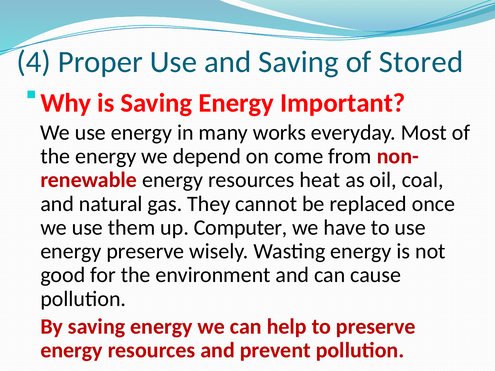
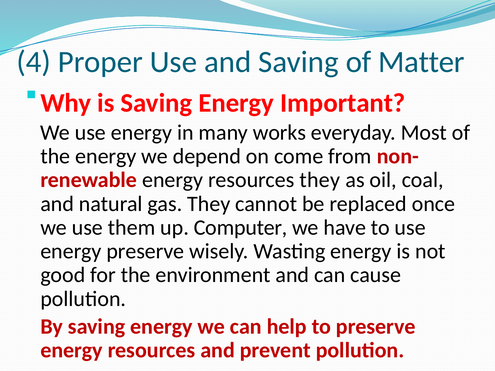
Stored: Stored -> Matter (421, 62)
resources heat: heat -> they (320, 180)
